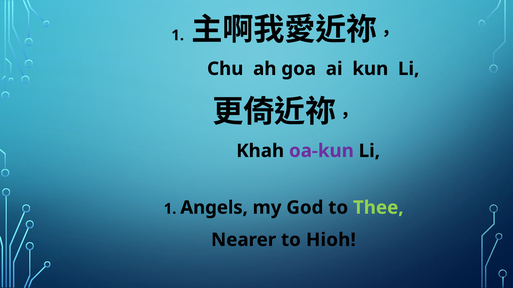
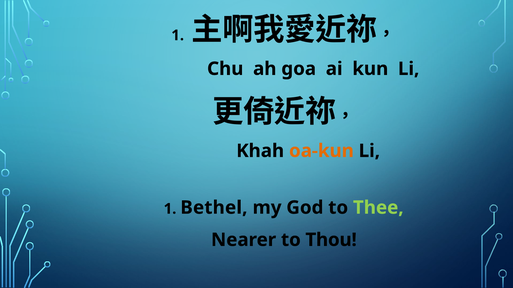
oa-kun colour: purple -> orange (321, 151)
Angels: Angels -> Bethel (214, 208)
Hioh: Hioh -> Thou (331, 240)
